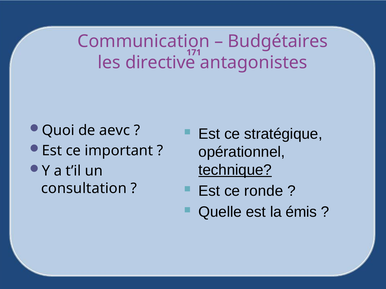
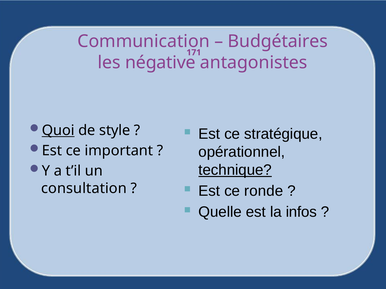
directive: directive -> négative (160, 63)
Quoi underline: none -> present (58, 131)
aevc: aevc -> style (115, 131)
émis: émis -> infos (301, 212)
